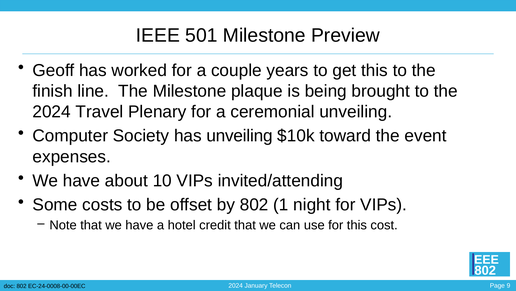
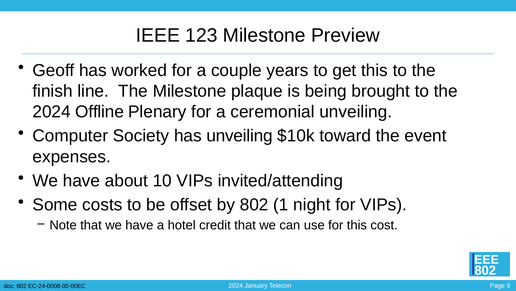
501: 501 -> 123 (201, 35)
Travel: Travel -> Offline (100, 112)
